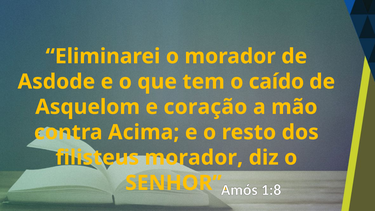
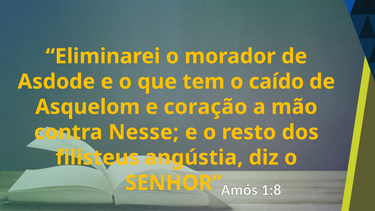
Acima: Acima -> Nesse (144, 132)
filisteus morador: morador -> angústia (194, 158)
